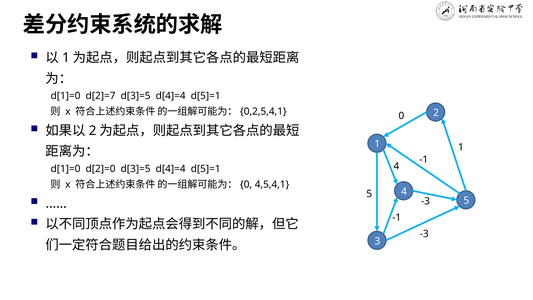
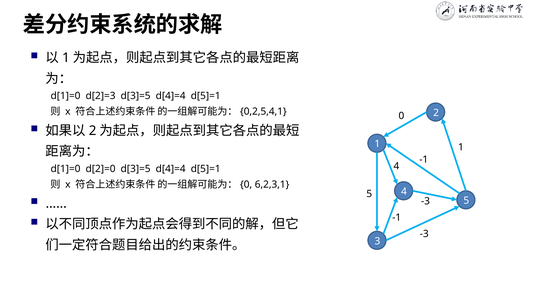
d[2]=7: d[2]=7 -> d[2]=3 (101, 96)
4,5,4,1: 4,5,4,1 -> 6,2,3,1 (272, 184)
